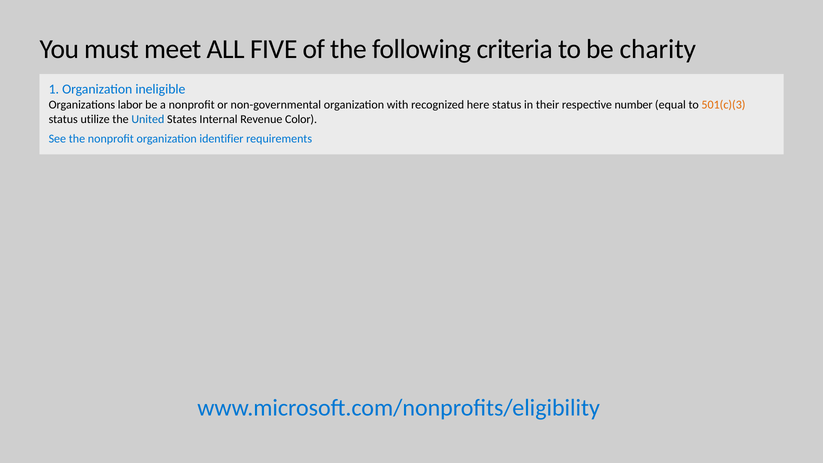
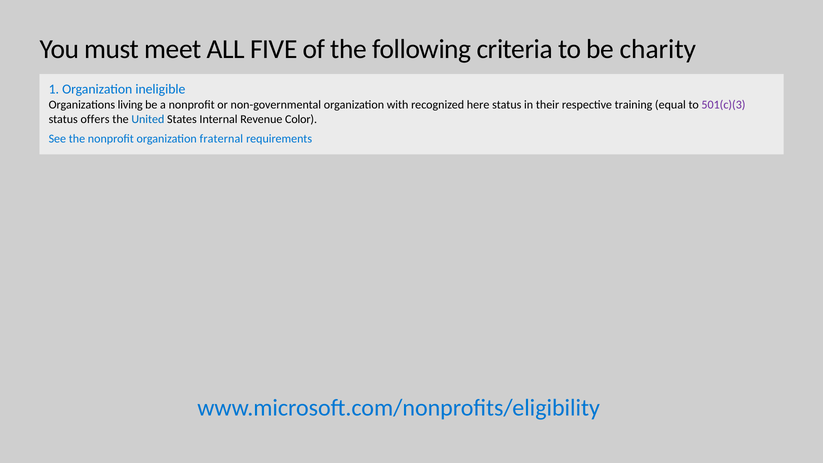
labor: labor -> living (130, 105)
number: number -> training (634, 105)
501(c)(3 colour: orange -> purple (723, 105)
utilize: utilize -> offers (95, 119)
identifier: identifier -> fraternal (221, 139)
